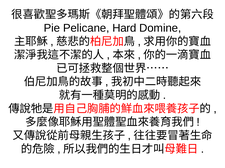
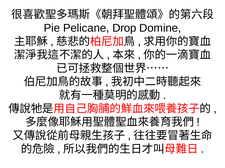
Hard: Hard -> Drop (124, 28)
